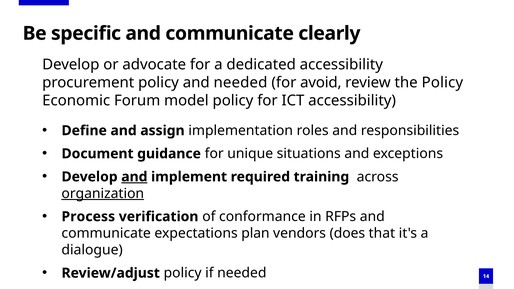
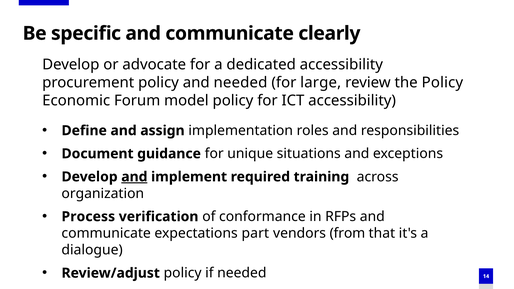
avoid: avoid -> large (321, 83)
organization underline: present -> none (103, 194)
plan: plan -> part (255, 233)
does: does -> from (347, 233)
